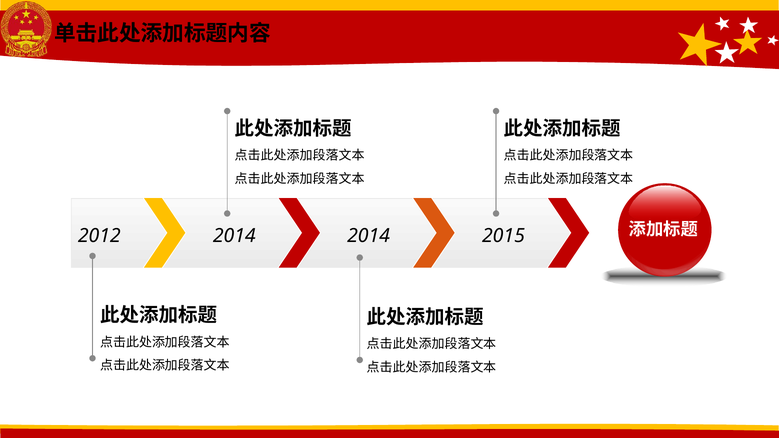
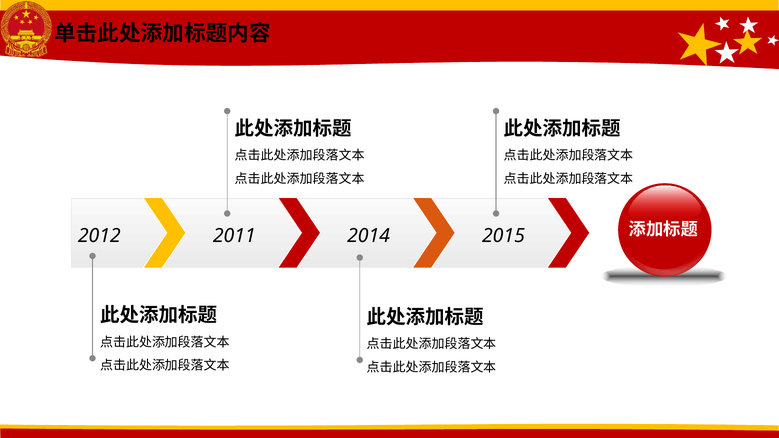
2012 2014: 2014 -> 2011 (234, 236)
